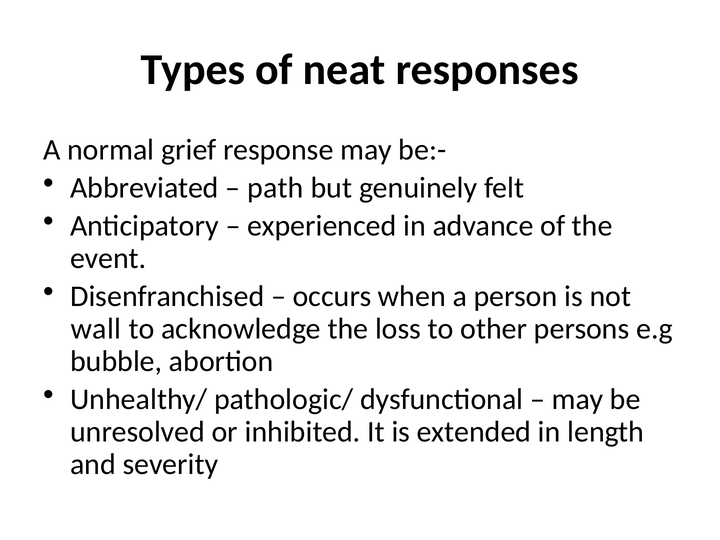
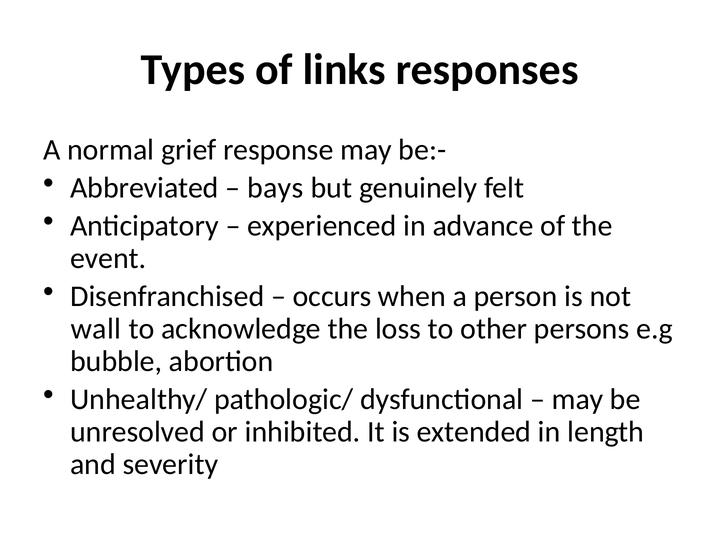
neat: neat -> links (344, 70)
path: path -> bays (275, 188)
